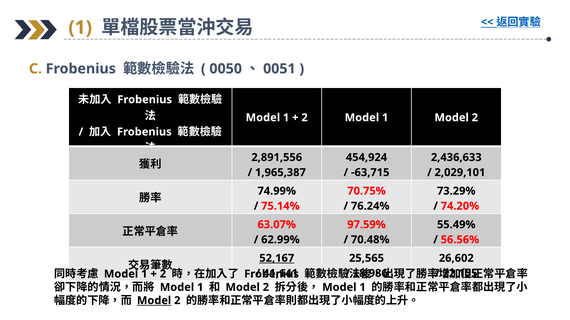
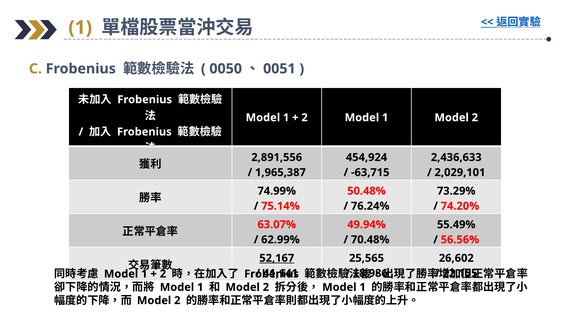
70.75%: 70.75% -> 50.48% (366, 191)
97.59%: 97.59% -> 49.94% (366, 225)
Model underline: present -> none (154, 301)
